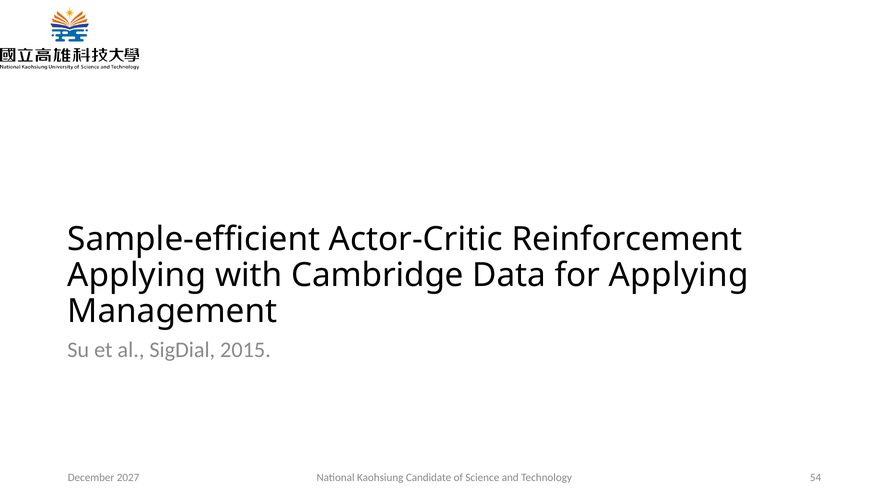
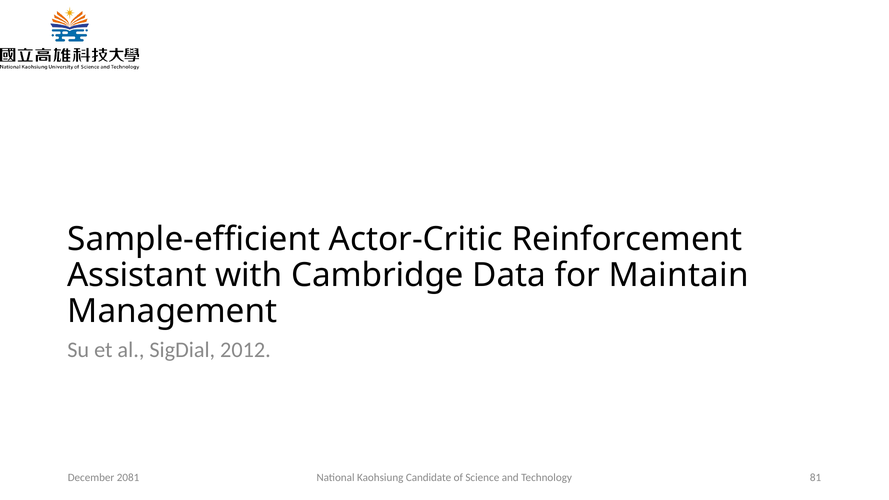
Applying: Applying -> Assistant (137, 275)
for Applying: Applying -> Maintain (679, 275)
2015: 2015 -> 2012 (245, 350)
54: 54 -> 81 (816, 477)
2027: 2027 -> 2081 (128, 478)
